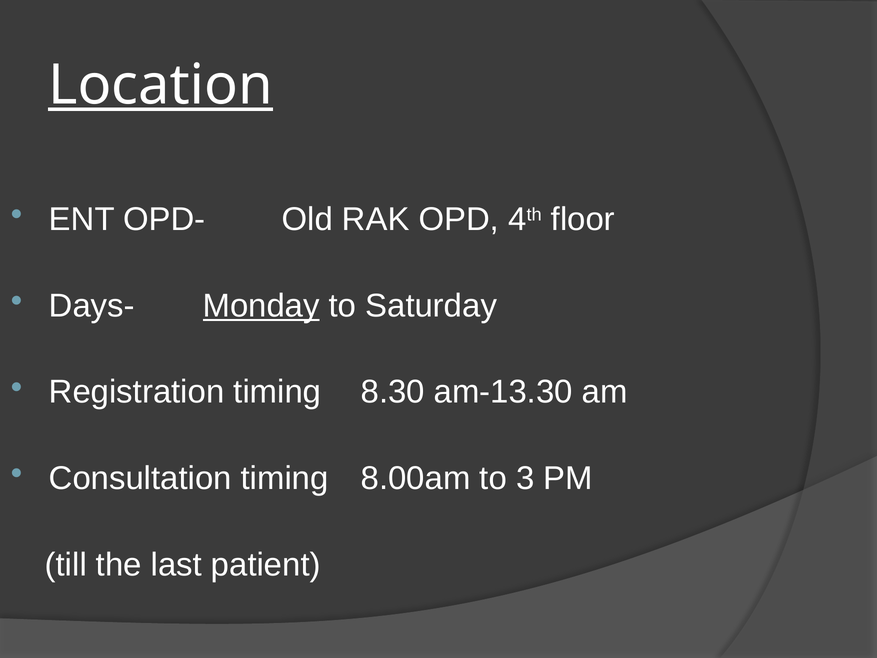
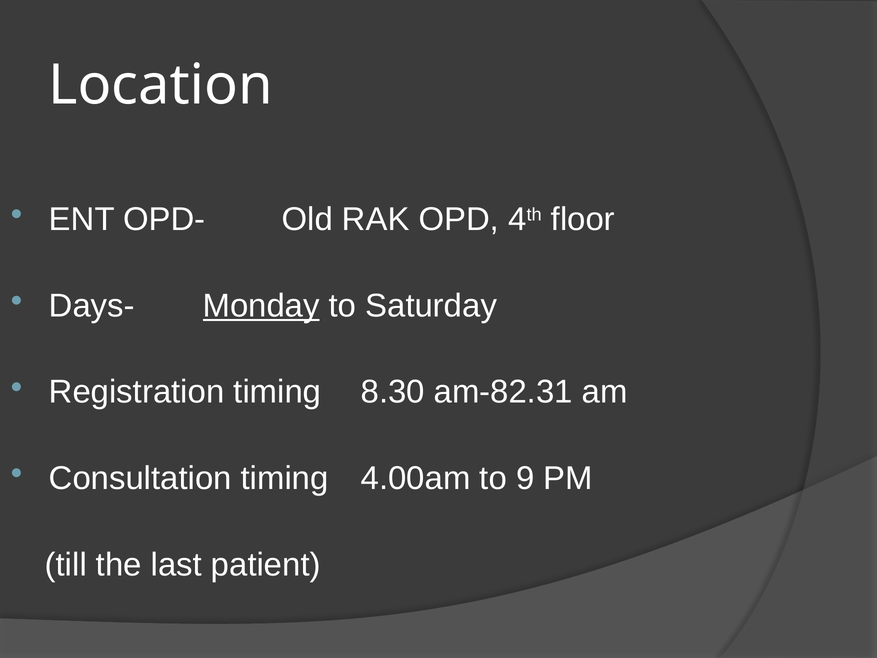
Location underline: present -> none (161, 85)
am-13.30: am-13.30 -> am-82.31 (503, 392)
8.00am: 8.00am -> 4.00am (416, 478)
3: 3 -> 9 (525, 478)
